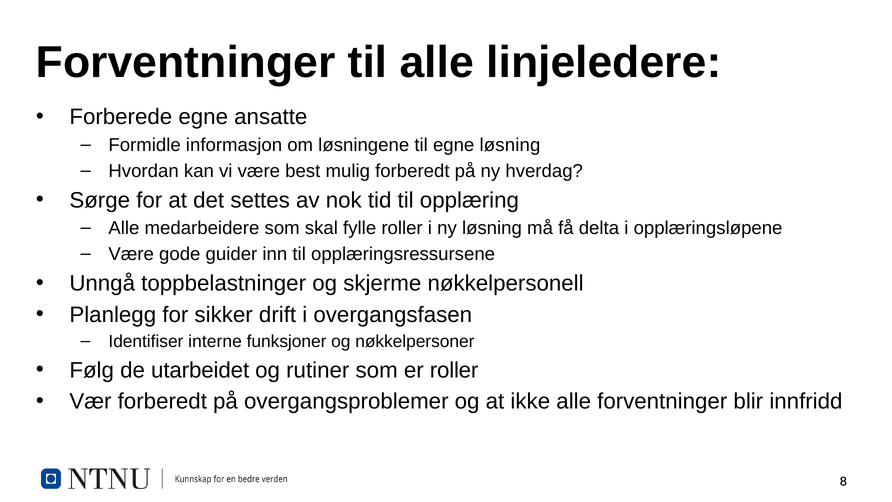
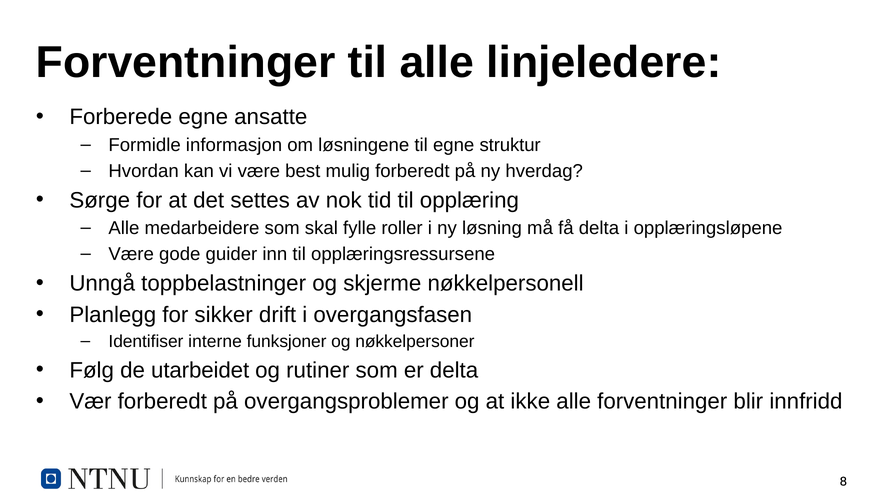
egne løsning: løsning -> struktur (510, 145)
er roller: roller -> delta (454, 370)
